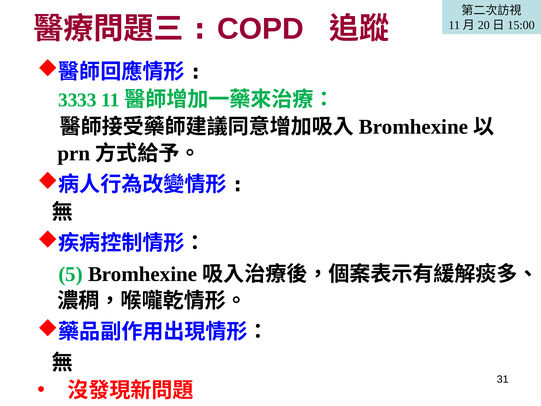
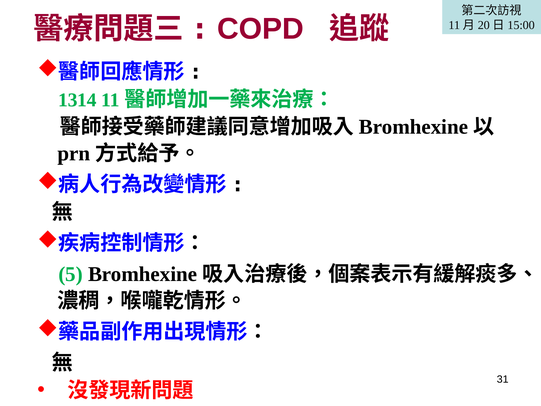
3333: 3333 -> 1314 (77, 100)
